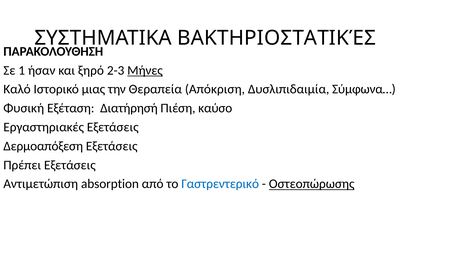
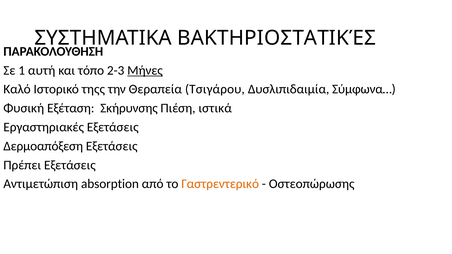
ήσαν: ήσαν -> αυτή (42, 70)
ξηρό: ξηρό -> τόπο (91, 70)
μιας: μιας -> τηςς (93, 89)
Απόκριση: Απόκριση -> Τσιγάρου (215, 89)
Διατήρησή: Διατήρησή -> Σκήρυνσης (129, 108)
καύσο: καύσο -> ιστικά (215, 108)
Γαστρεντερικό colour: blue -> orange (220, 184)
Οστεοπώρωσης underline: present -> none (312, 184)
